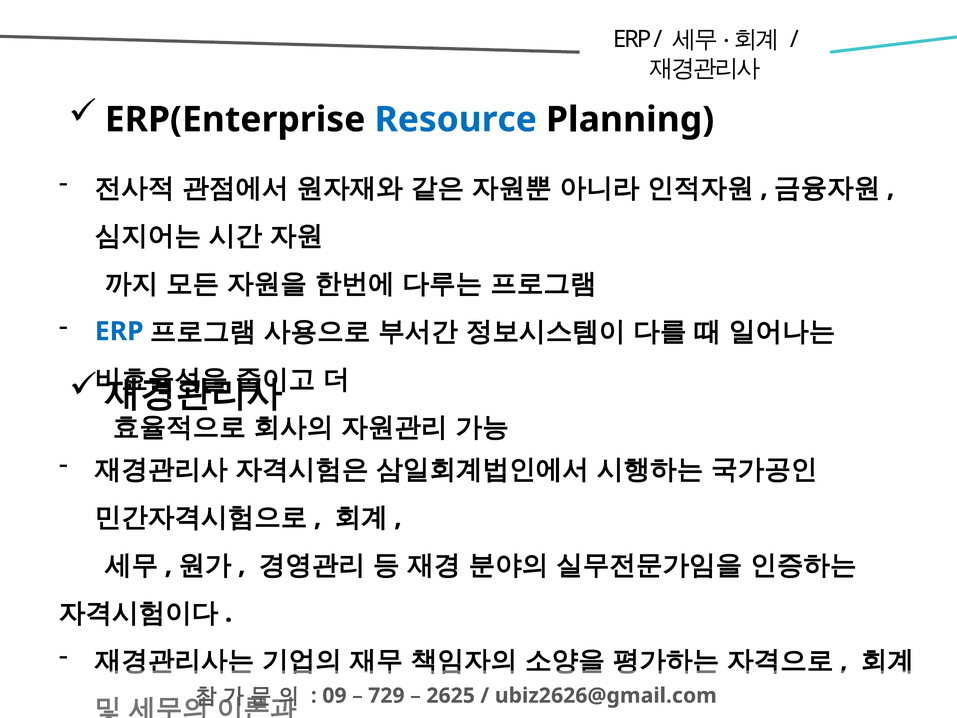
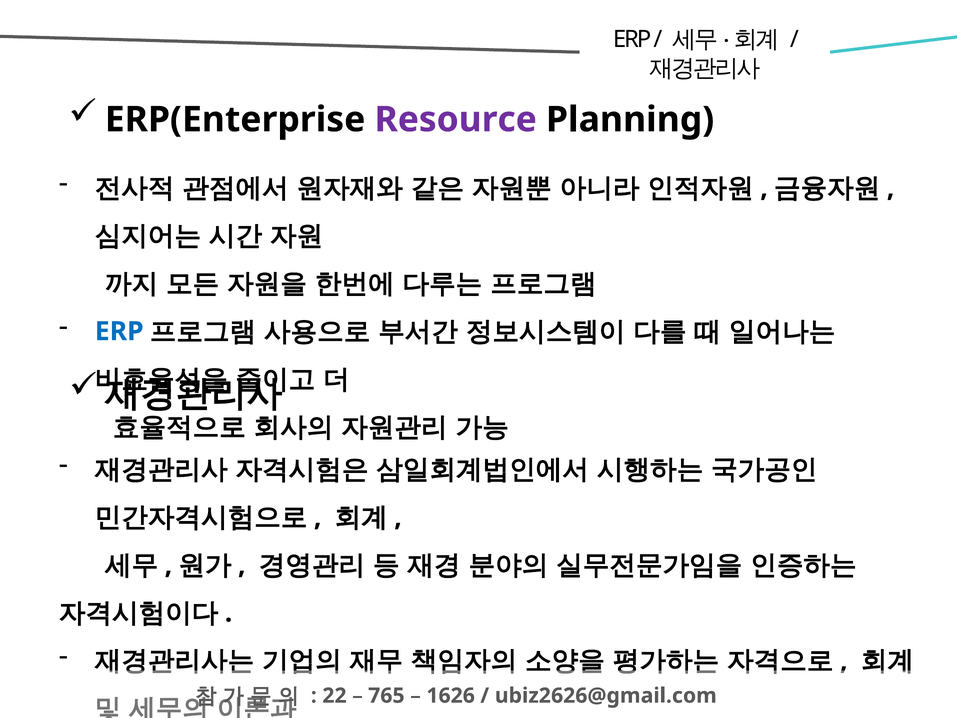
Resource colour: blue -> purple (456, 120)
09: 09 -> 22 (334, 695)
729: 729 -> 765 (386, 695)
2625: 2625 -> 1626 (451, 695)
